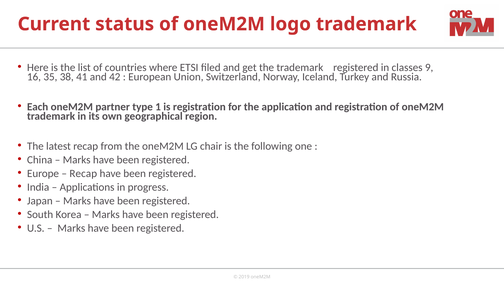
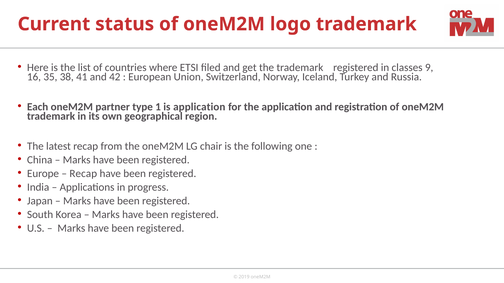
is registration: registration -> application (199, 107)
